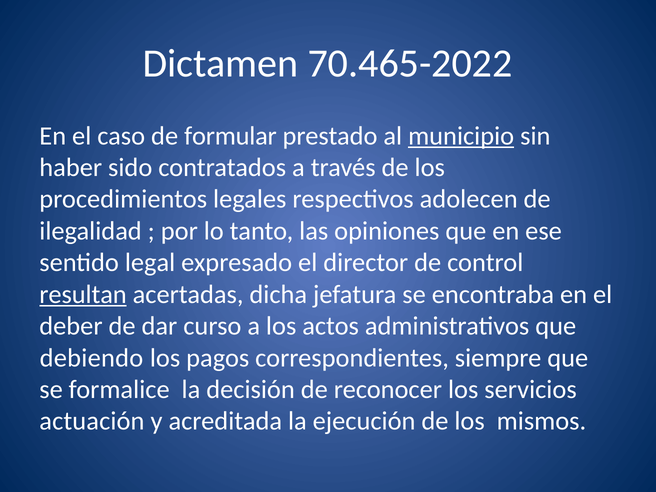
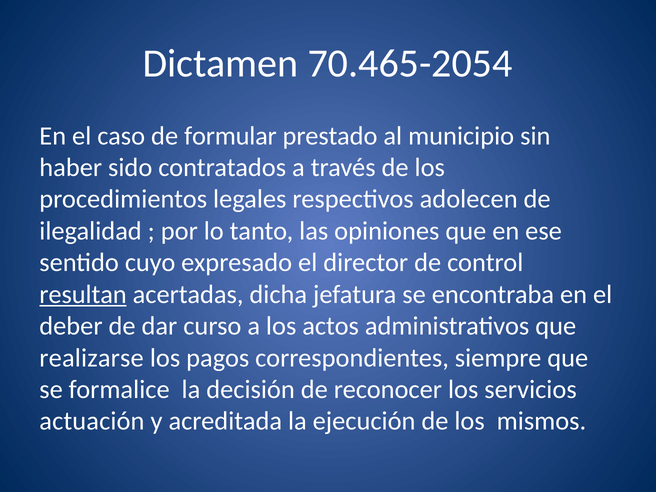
70.465-2022: 70.465-2022 -> 70.465-2054 (410, 64)
municipio underline: present -> none (461, 136)
legal: legal -> cuyo (150, 263)
debiendo: debiendo -> realizarse (92, 358)
